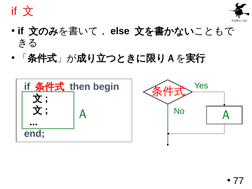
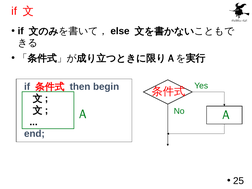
77: 77 -> 25 (238, 181)
